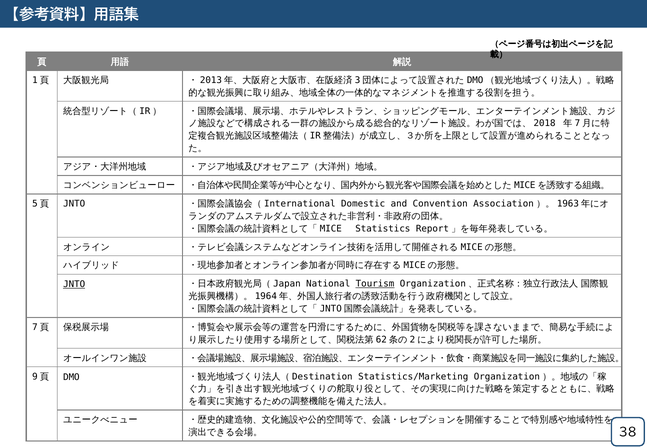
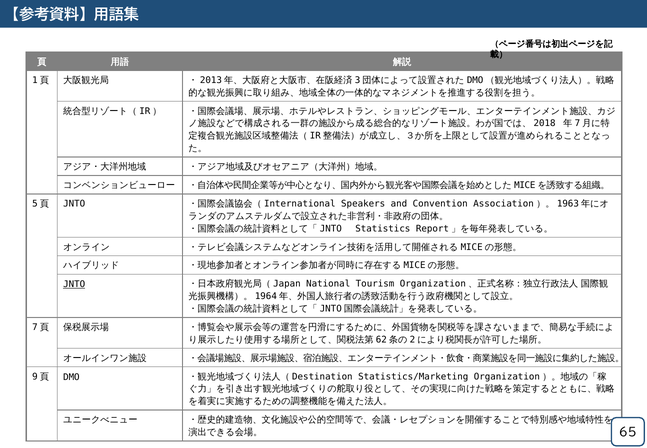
Domestic: Domestic -> Speakers (363, 204)
MICE: MICE -> JNTO (331, 229)
Tourism underline: present -> none (375, 284)
38: 38 -> 65 (628, 432)
